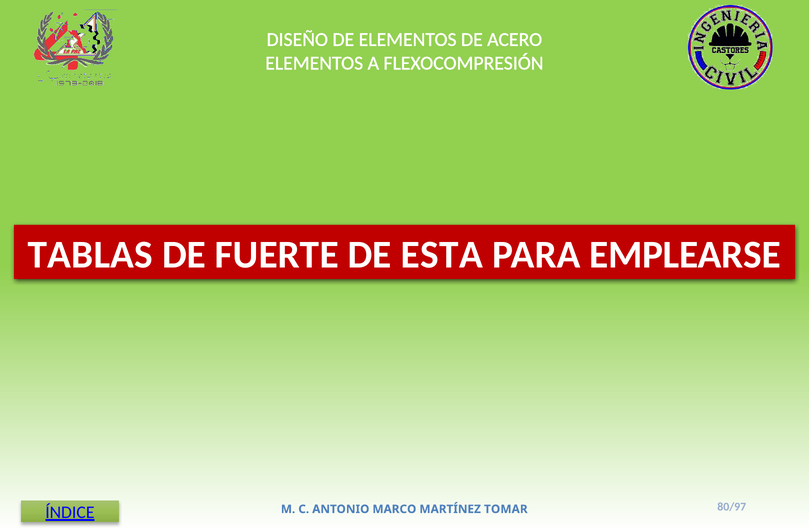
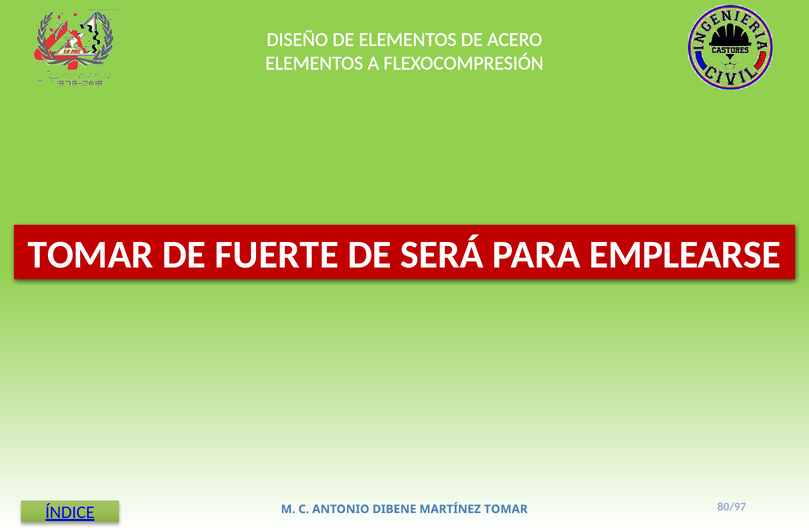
TABLAS: TABLAS -> TOMAR (91, 255)
ESTA: ESTA -> SERÁ (442, 255)
MARCO: MARCO -> DIBENE (394, 510)
